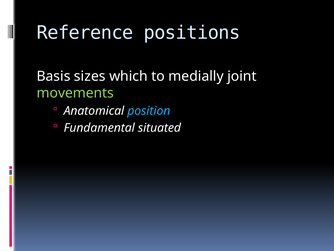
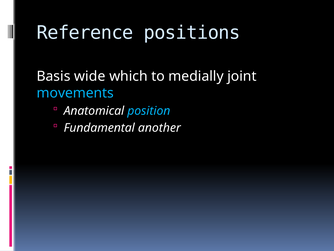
sizes: sizes -> wide (90, 76)
movements colour: light green -> light blue (75, 93)
situated: situated -> another (159, 128)
